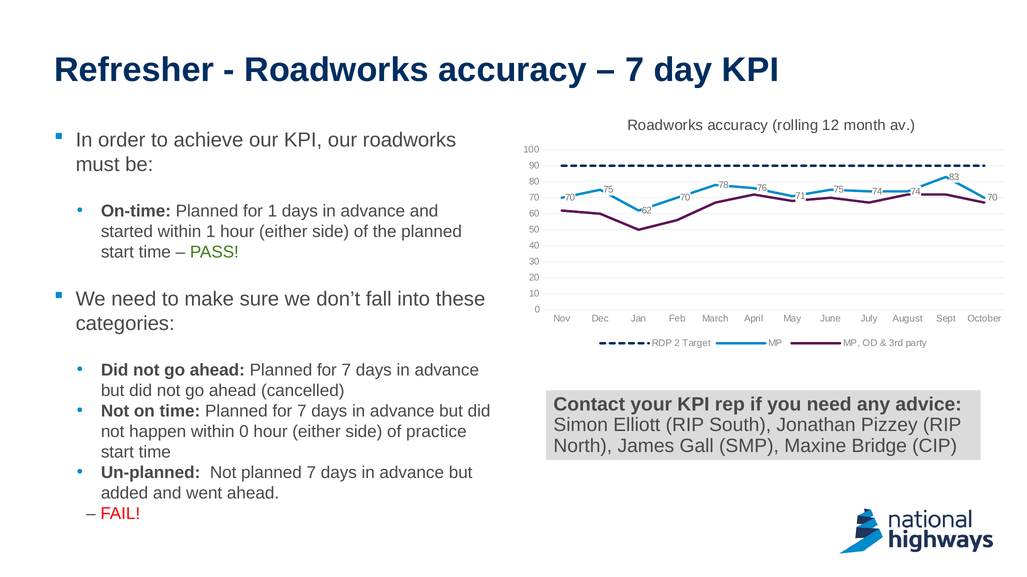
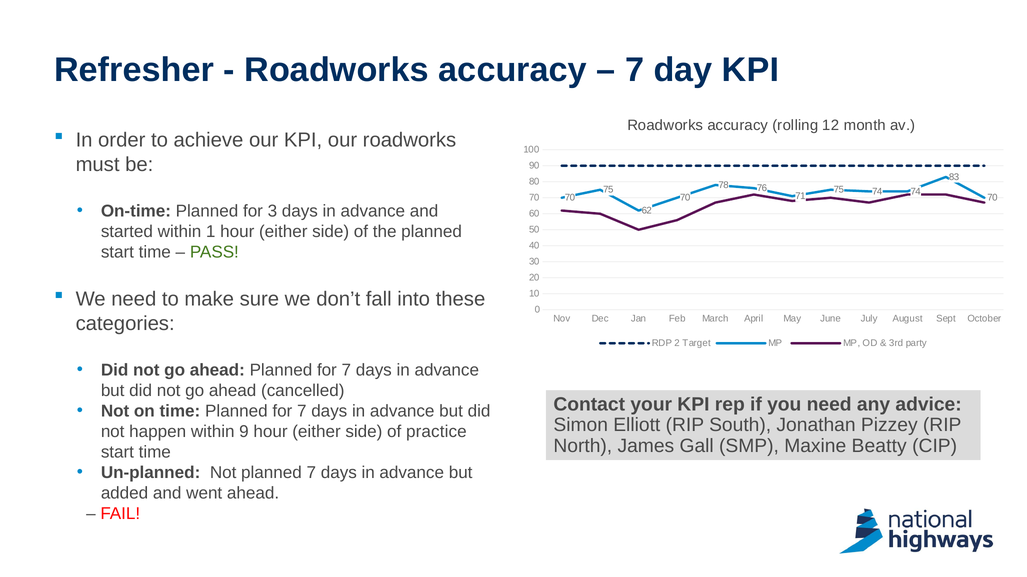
for 1: 1 -> 3 (272, 211)
within 0: 0 -> 9 (244, 432)
Bridge: Bridge -> Beatty (879, 446)
